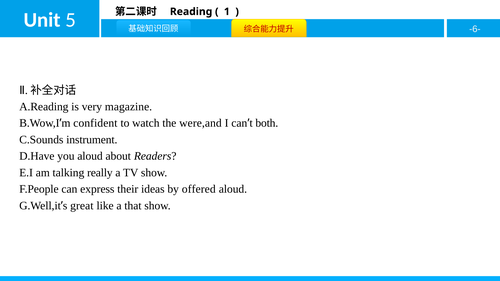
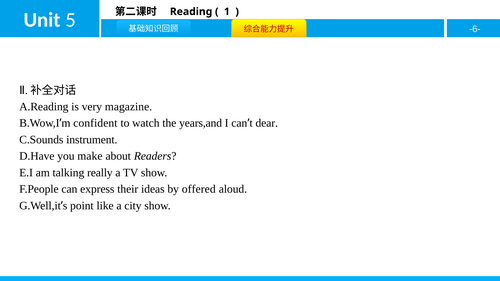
were,and: were,and -> years,and (201, 123)
both: both -> dear (267, 123)
you aloud: aloud -> make (90, 156)
great: great -> point (82, 206)
that: that -> city (133, 206)
